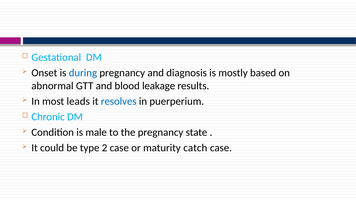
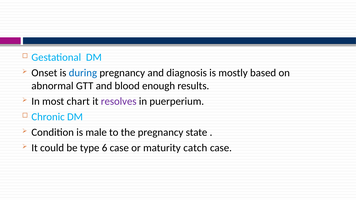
leakage: leakage -> enough (159, 86)
leads: leads -> chart (78, 101)
resolves colour: blue -> purple (119, 101)
2: 2 -> 6 (105, 148)
